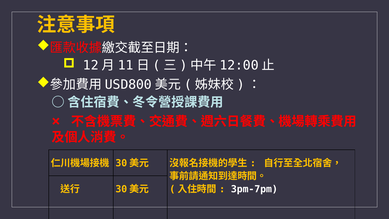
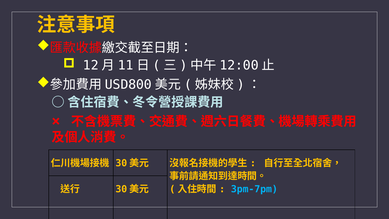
3pm-7pm colour: white -> light blue (254, 189)
